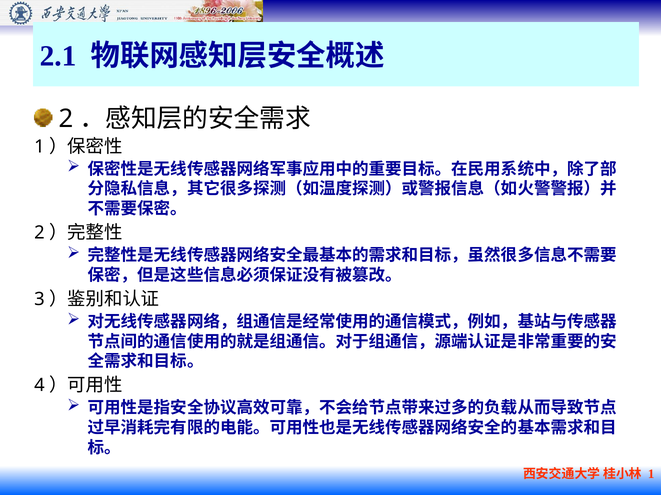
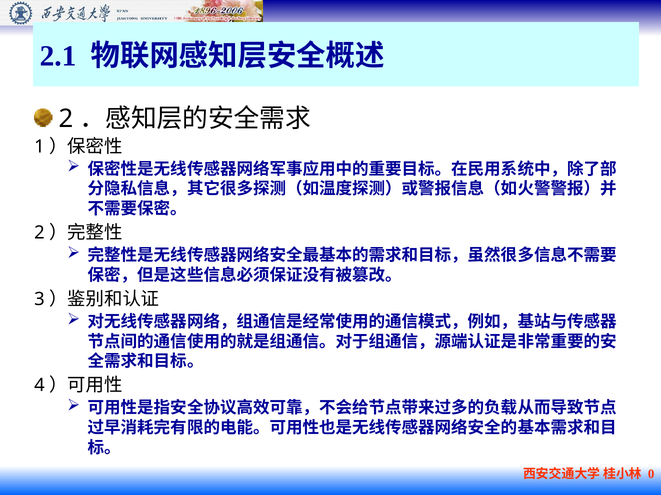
1: 1 -> 0 (651, 475)
